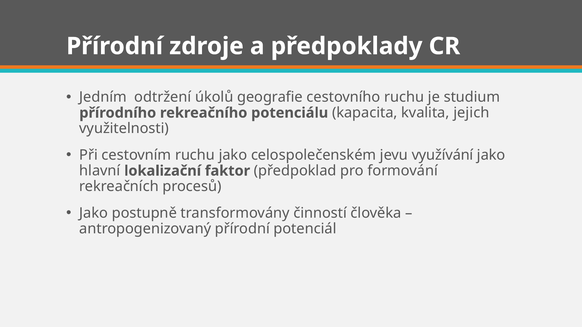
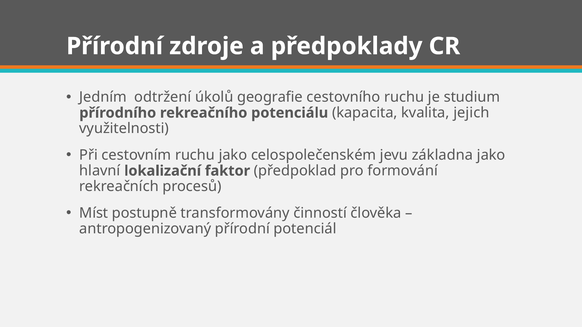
využívání: využívání -> základna (442, 155)
Jako: Jako -> Míst (94, 213)
